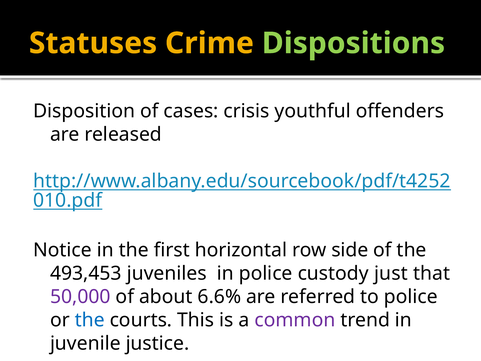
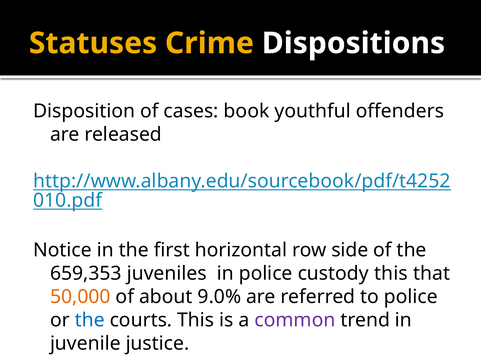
Dispositions colour: light green -> white (353, 43)
crisis: crisis -> book (247, 111)
493,453: 493,453 -> 659,353 (86, 273)
custody just: just -> this (391, 273)
50,000 colour: purple -> orange (80, 297)
6.6%: 6.6% -> 9.0% (219, 297)
